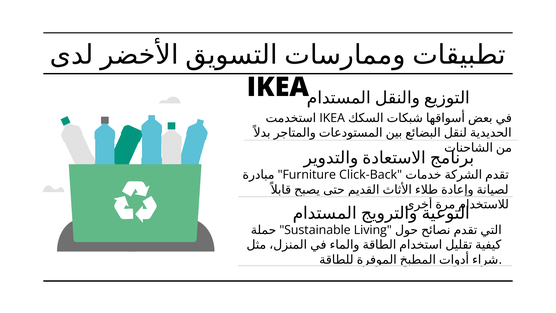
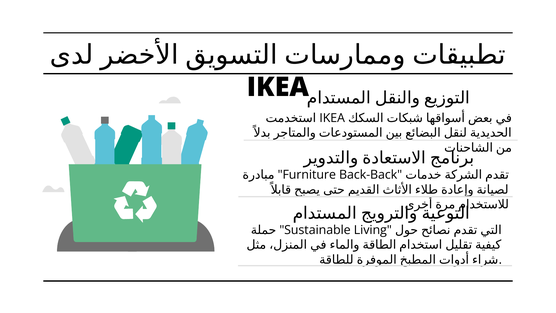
Click-Back: Click-Back -> Back-Back (371, 175)
